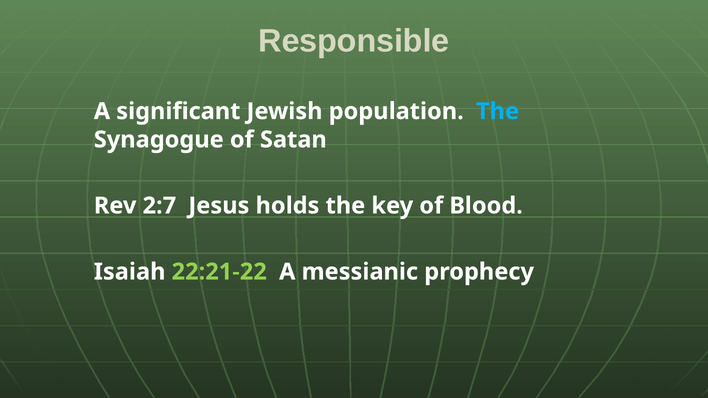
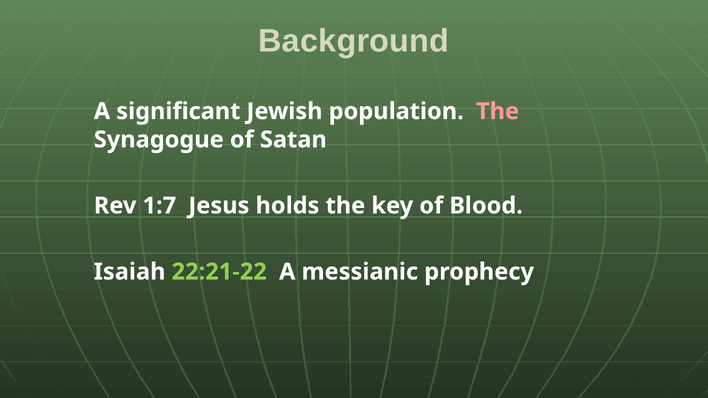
Responsible: Responsible -> Background (354, 41)
The colour: light blue -> pink (498, 111)
2:7: 2:7 -> 1:7 (159, 206)
